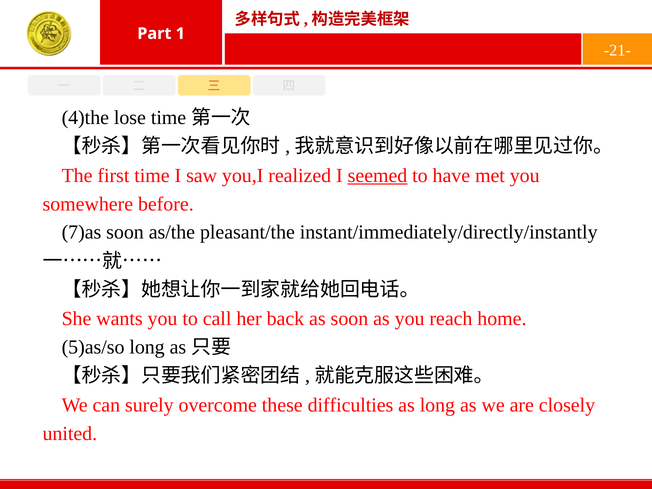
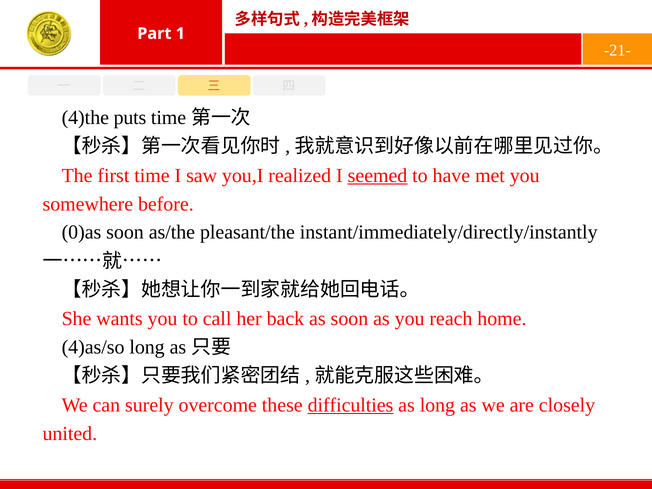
lose: lose -> puts (130, 118)
7)as: 7)as -> 0)as (81, 232)
5)as/so: 5)as/so -> 4)as/so (93, 347)
difficulties underline: none -> present (350, 405)
